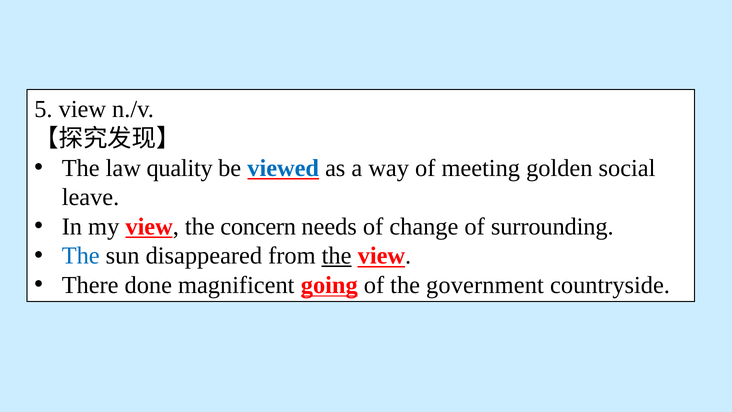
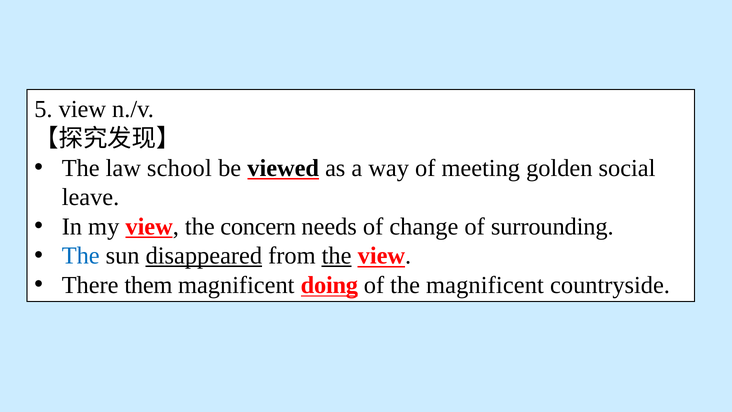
quality: quality -> school (179, 168)
viewed colour: blue -> black (283, 168)
disappeared underline: none -> present (204, 256)
done: done -> them (148, 285)
going: going -> doing (329, 285)
the government: government -> magnificent (485, 285)
